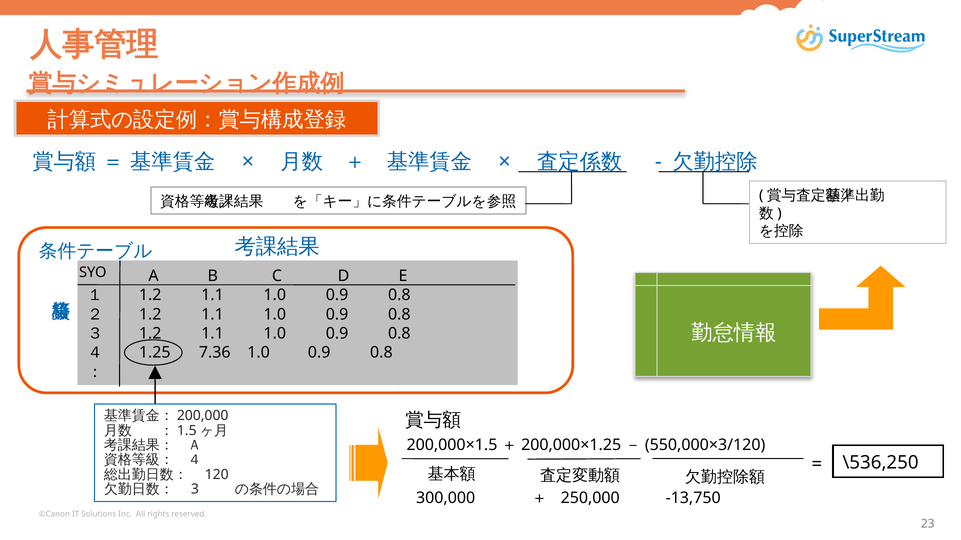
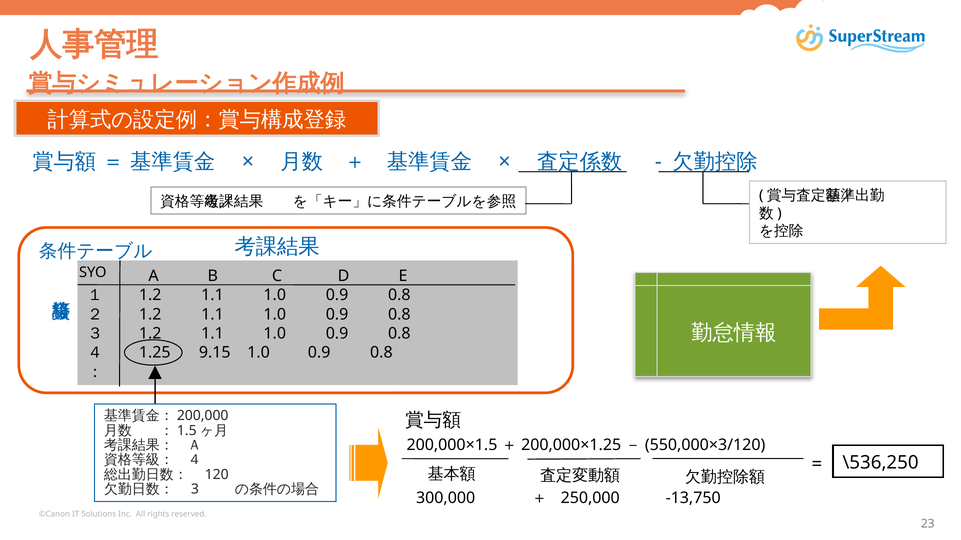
7.36: 7.36 -> 9.15 (215, 353)
